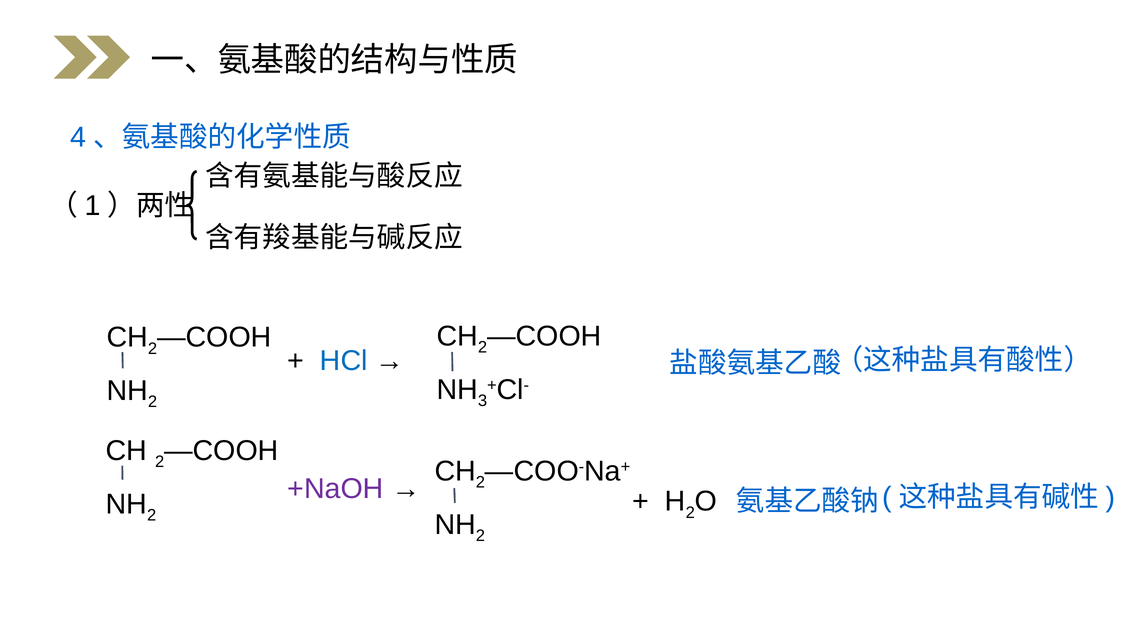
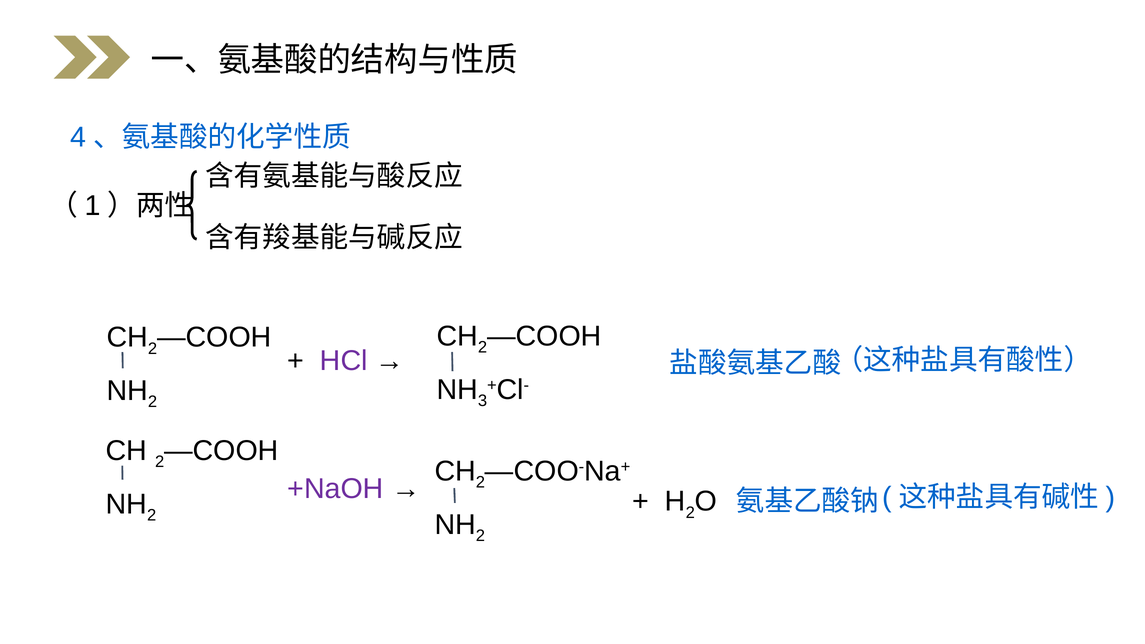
HCl colour: blue -> purple (344, 361)
